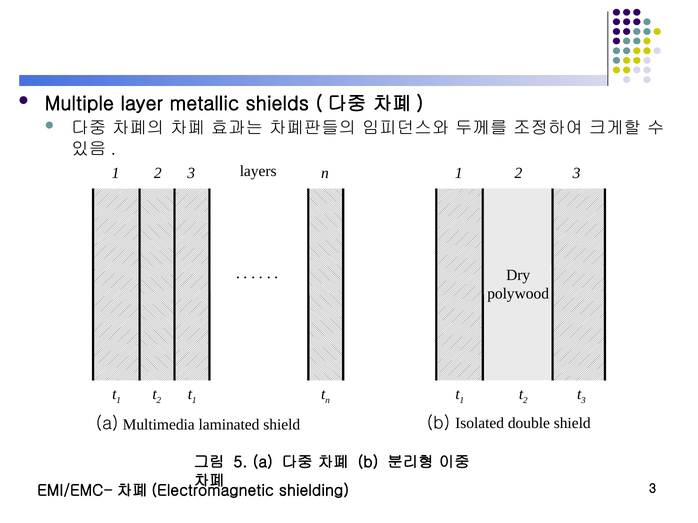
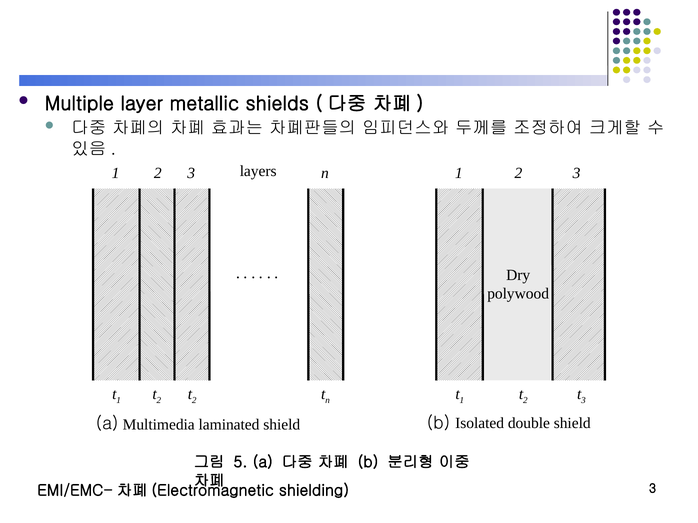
1: 1 -> 2 (194, 401)
